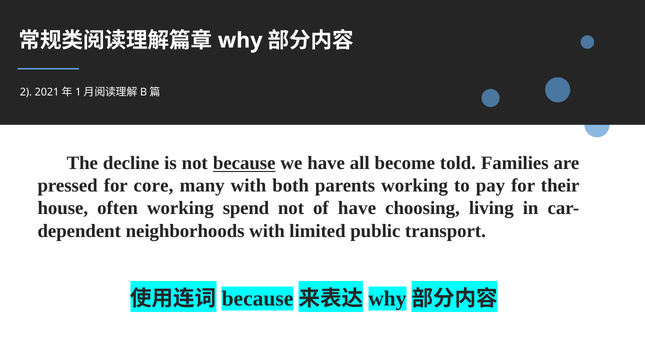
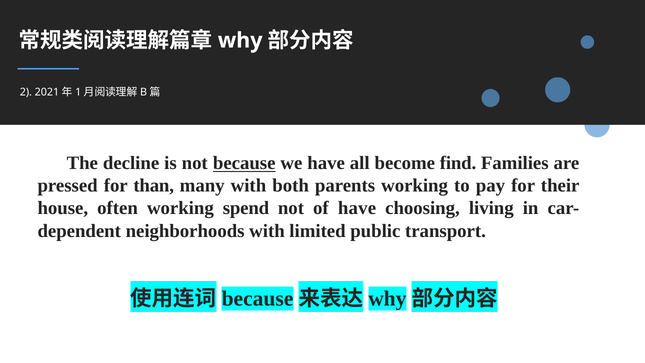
told: told -> find (458, 163)
core: core -> than (154, 186)
